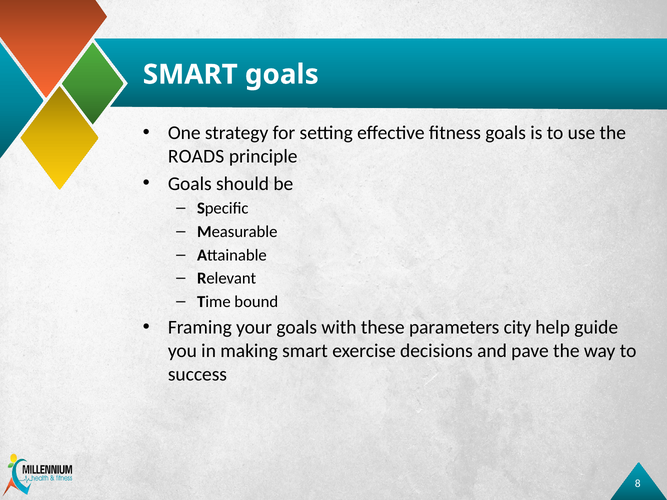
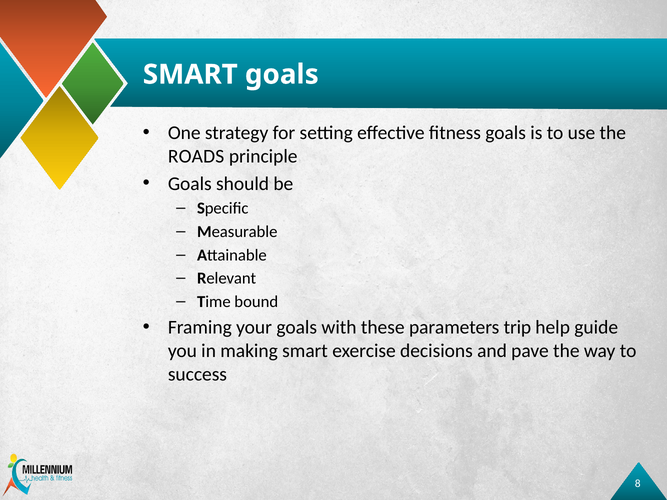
city: city -> trip (517, 328)
